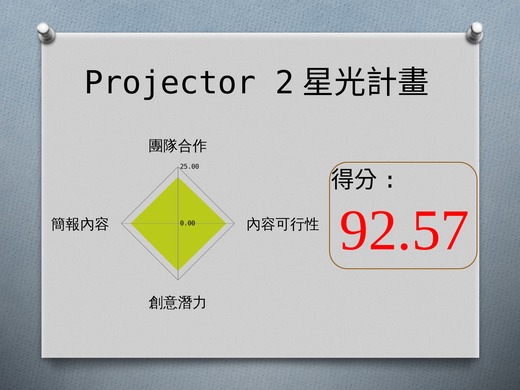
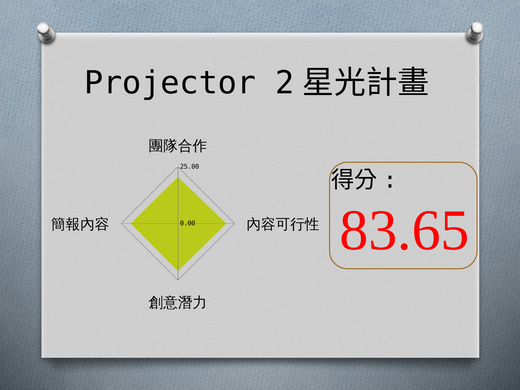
92.57: 92.57 -> 83.65 (404, 231)
